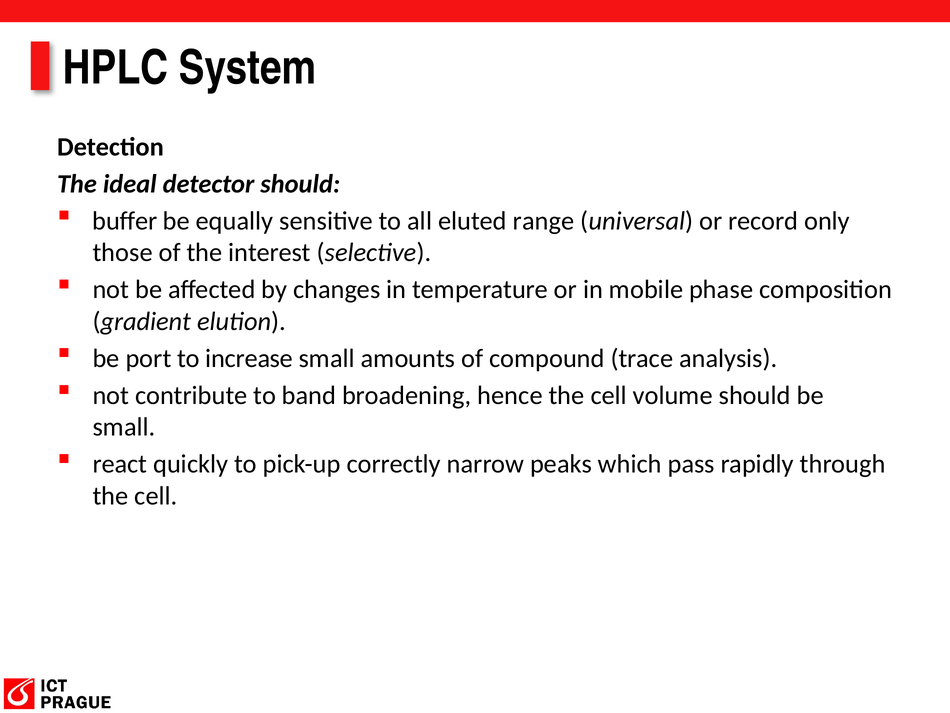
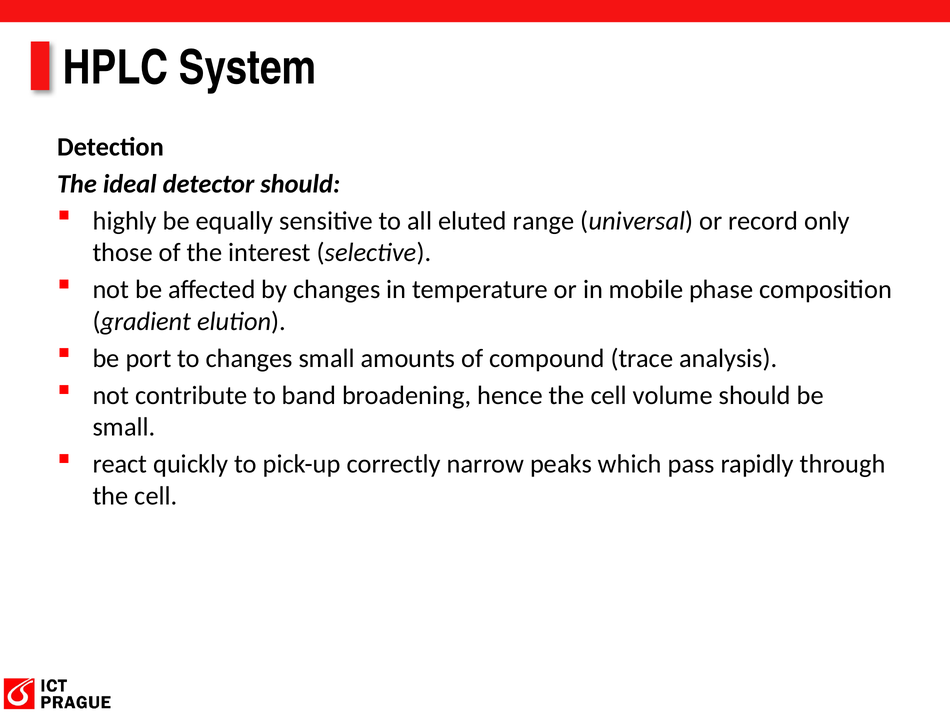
buffer: buffer -> highly (125, 221)
to increase: increase -> changes (249, 358)
